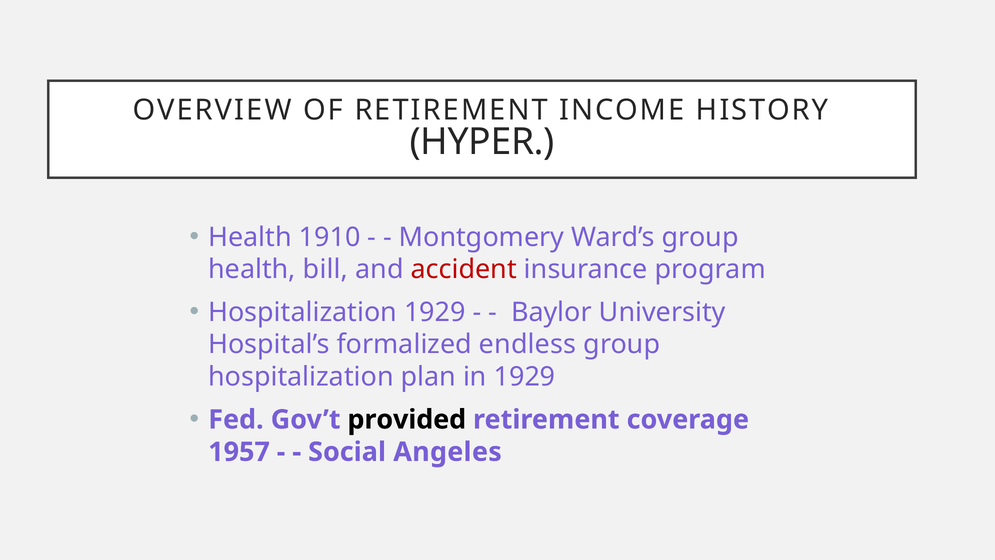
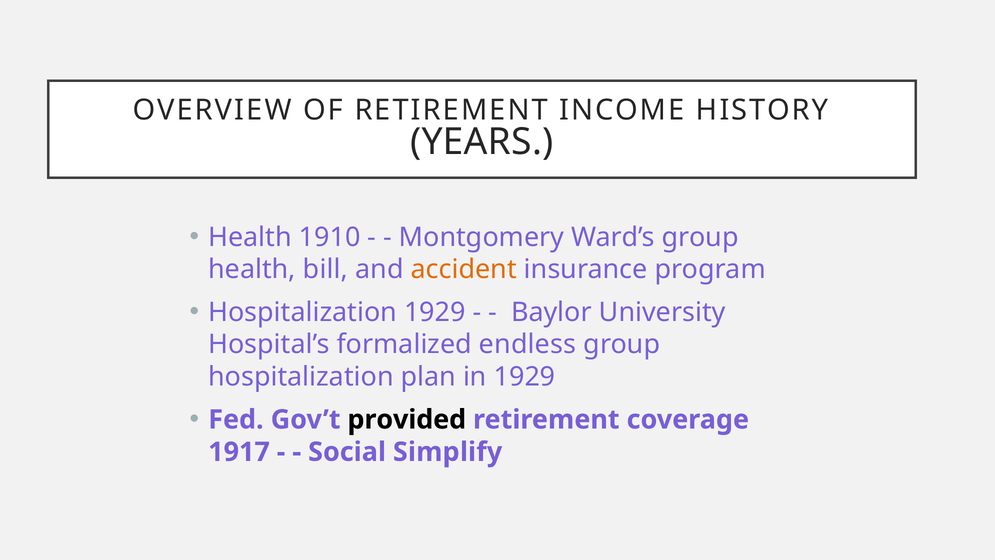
HYPER: HYPER -> YEARS (482, 142)
accident colour: red -> orange (464, 269)
1957: 1957 -> 1917 (239, 452)
Angeles: Angeles -> Simplify (448, 452)
